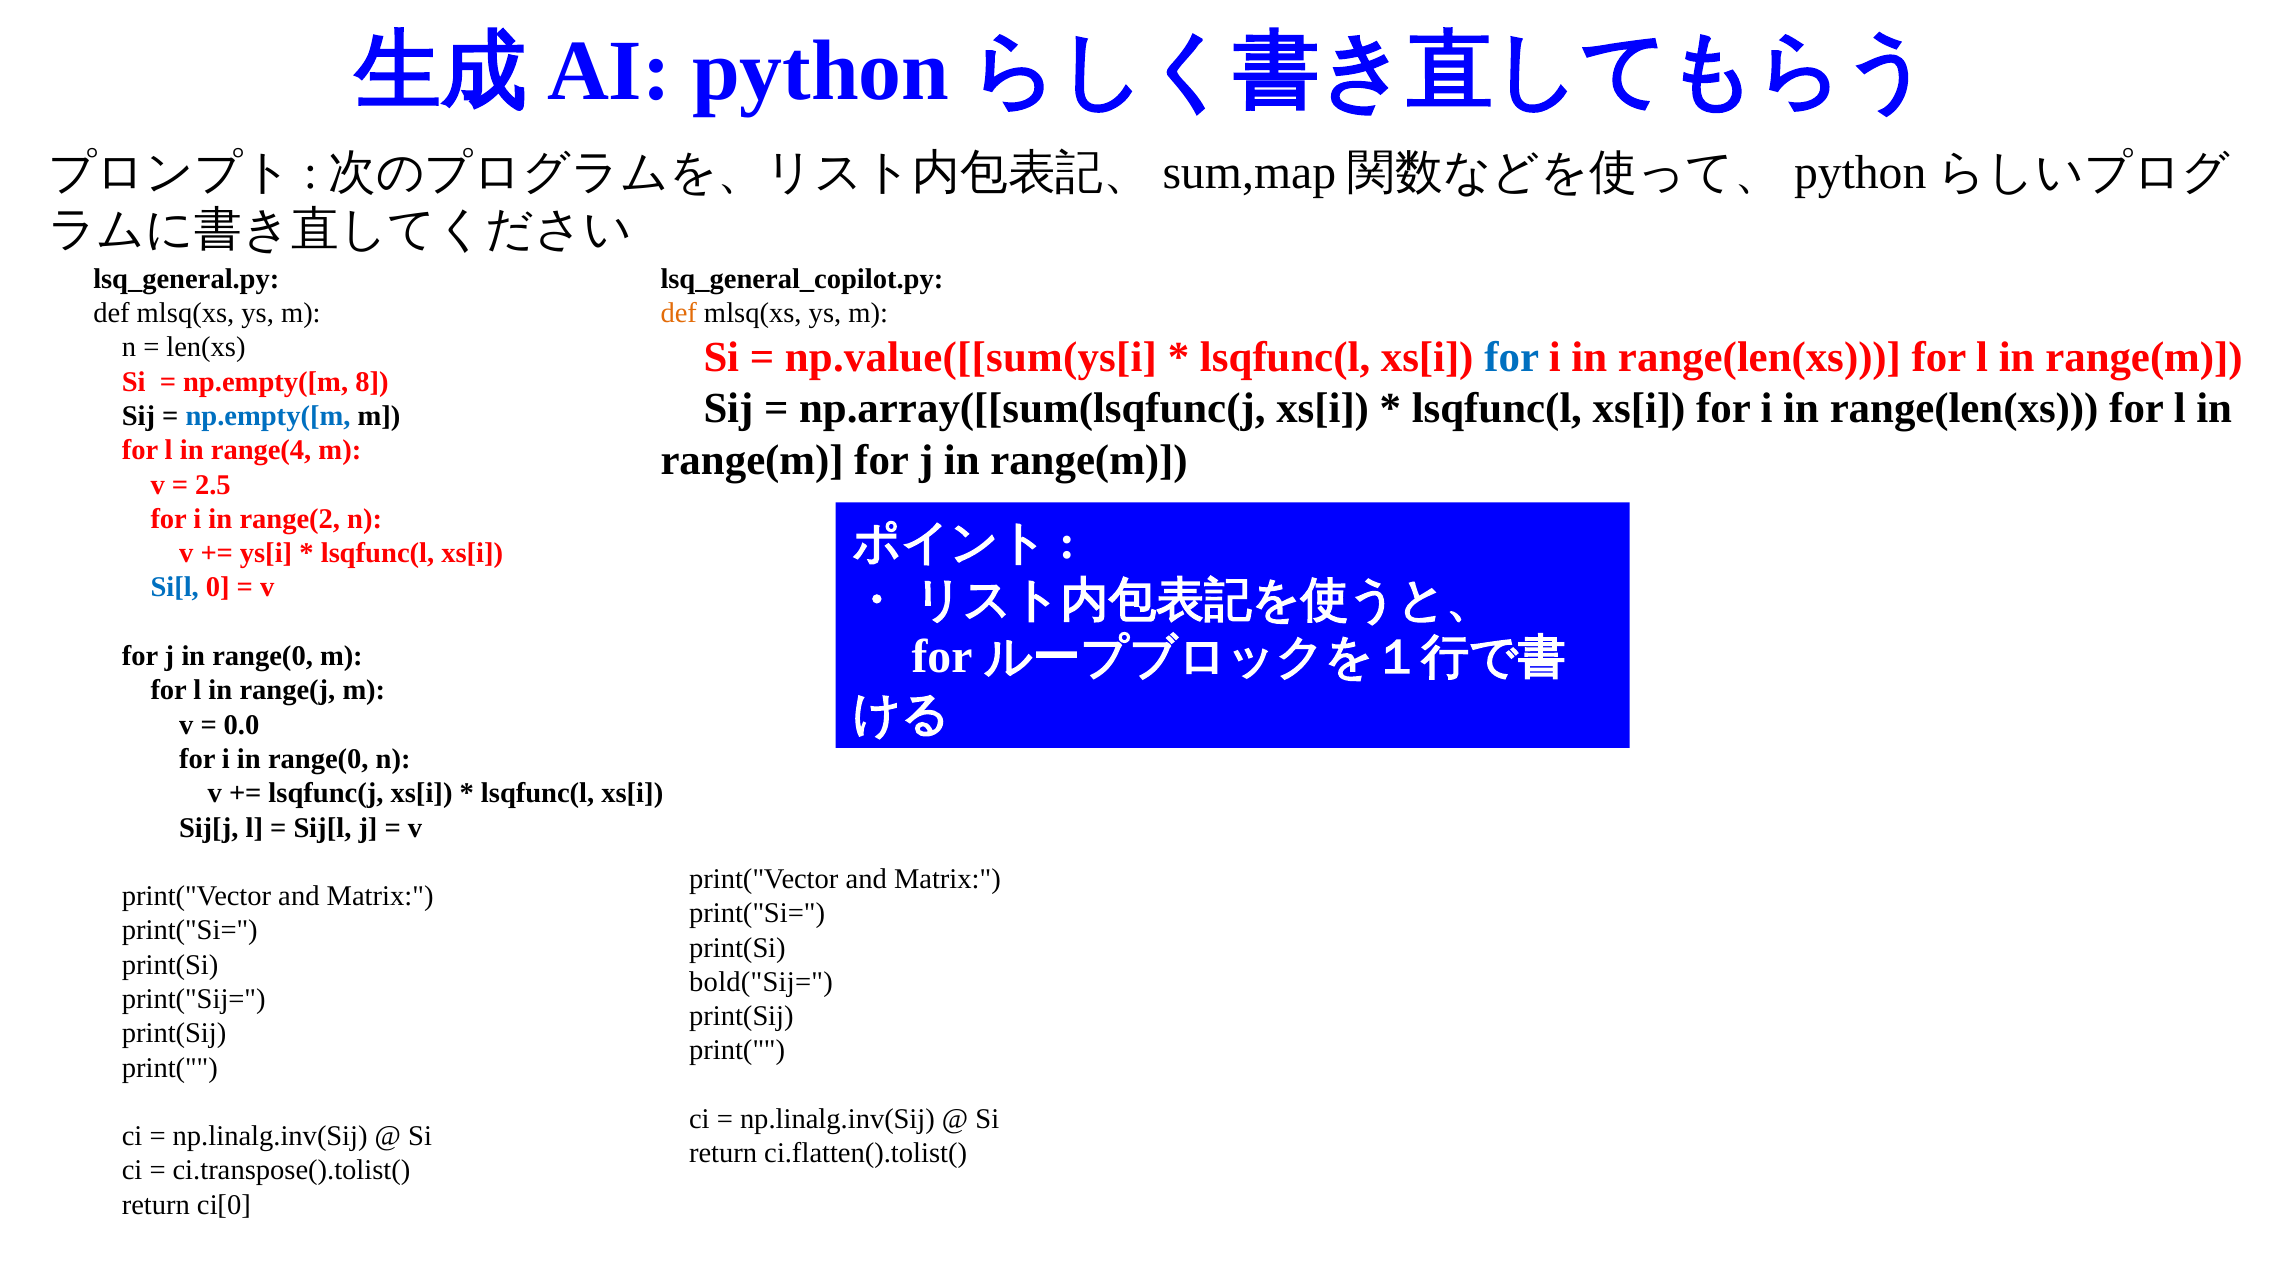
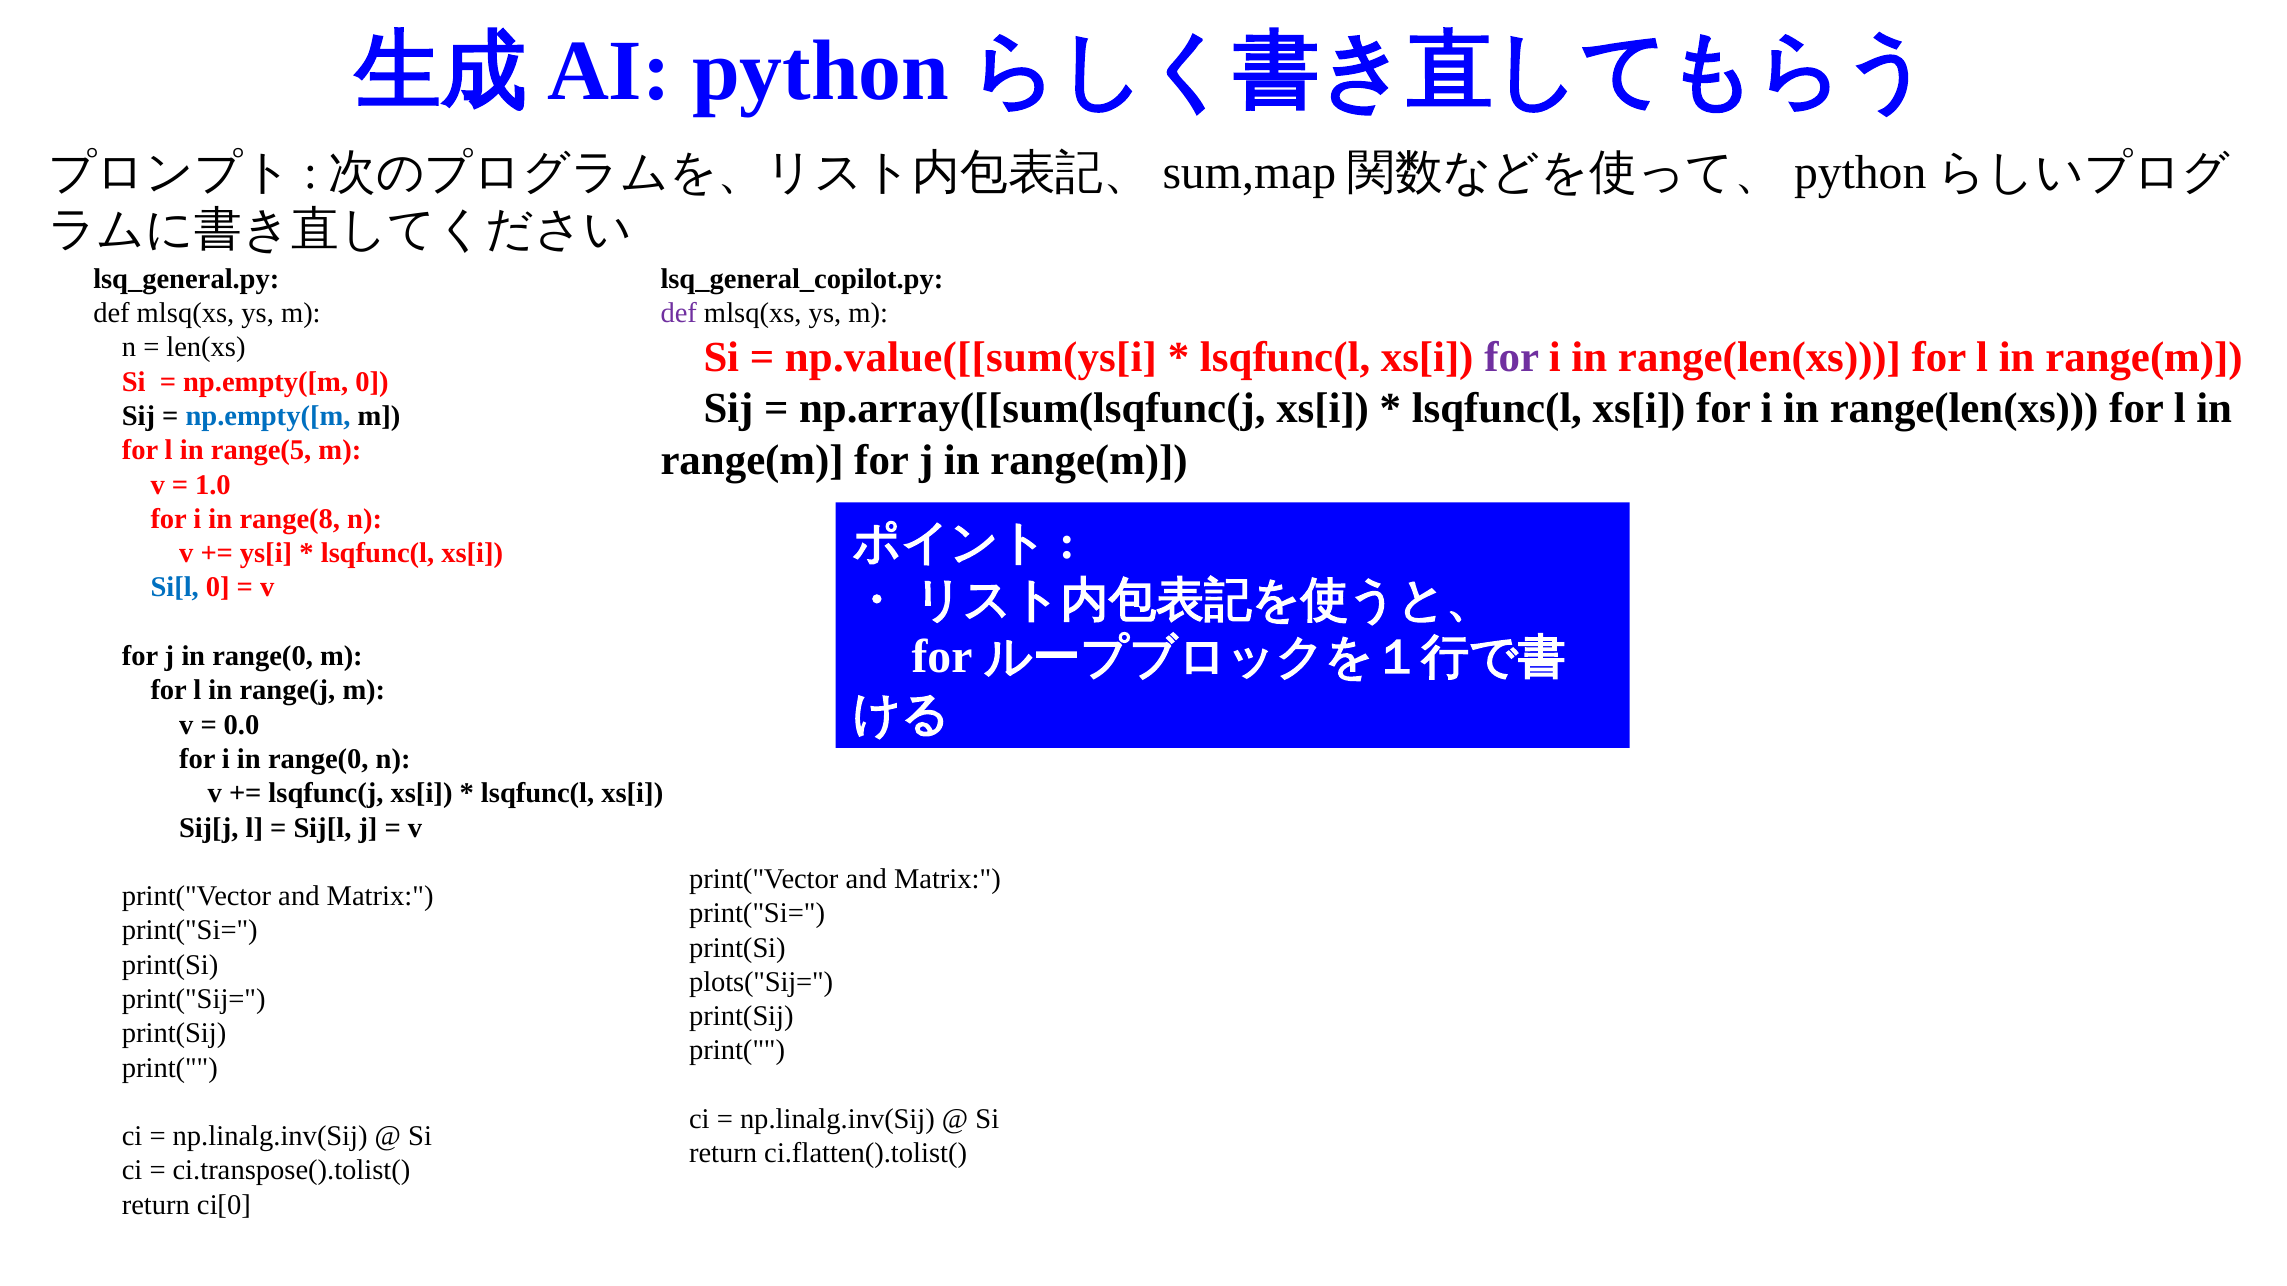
def colour: orange -> purple (679, 313)
for colour: blue -> purple (1512, 357)
np.empty([m 8: 8 -> 0 (372, 382)
range(4: range(4 -> range(5 (261, 451)
2.5: 2.5 -> 1.0 (213, 485)
range(2: range(2 -> range(8 (290, 519)
bold("Sij=: bold("Sij= -> plots("Sij= (761, 982)
